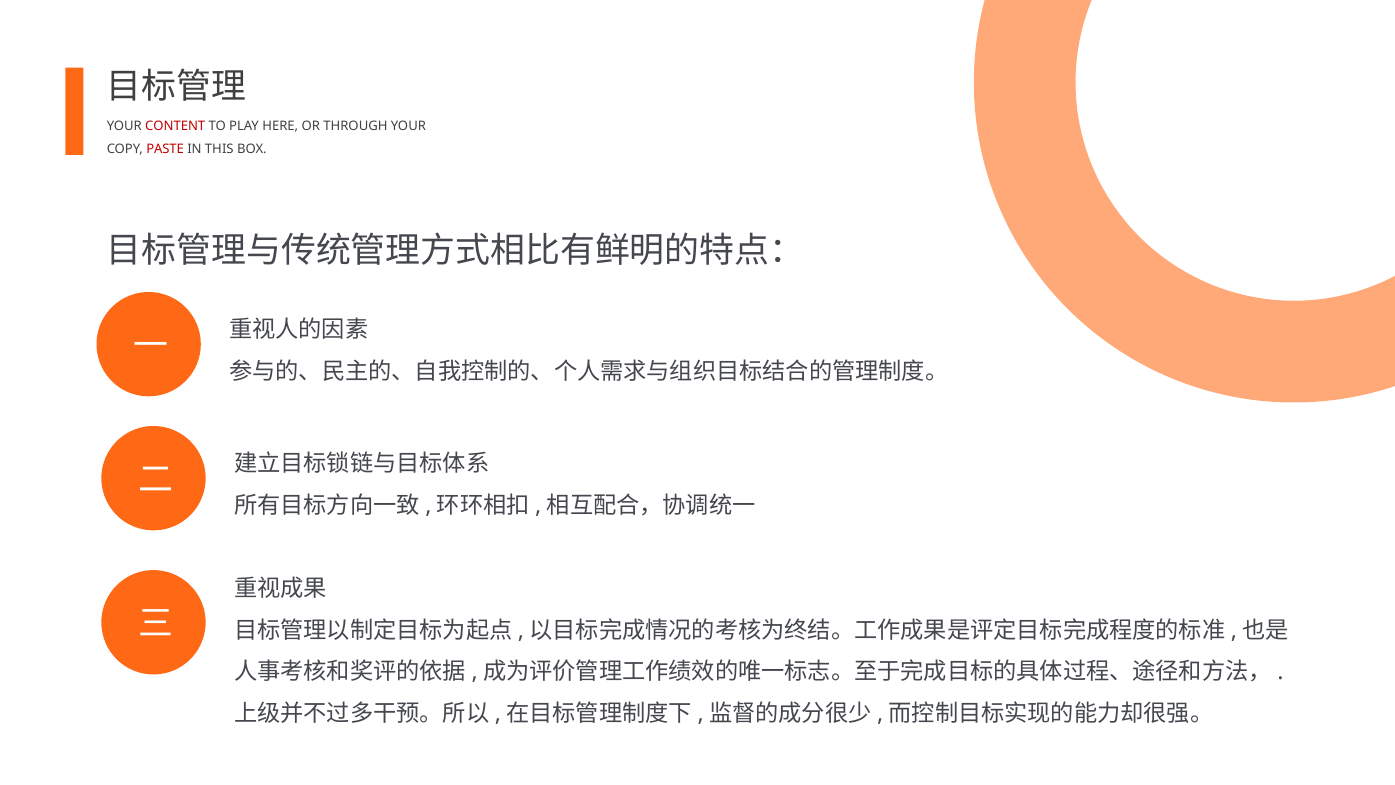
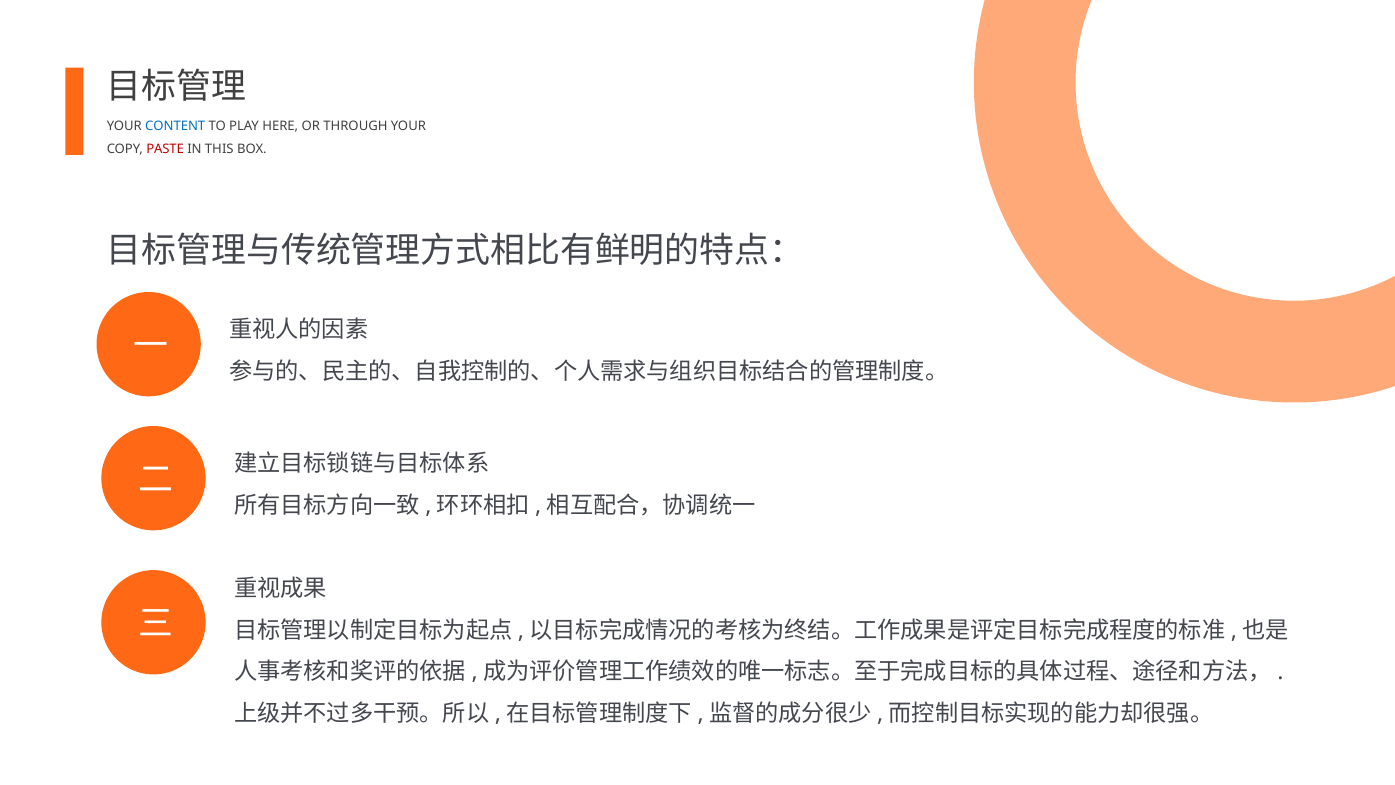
CONTENT colour: red -> blue (175, 126)
